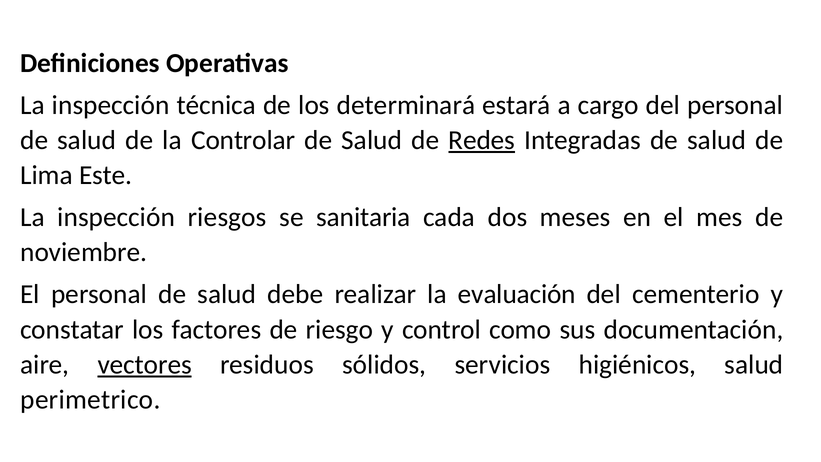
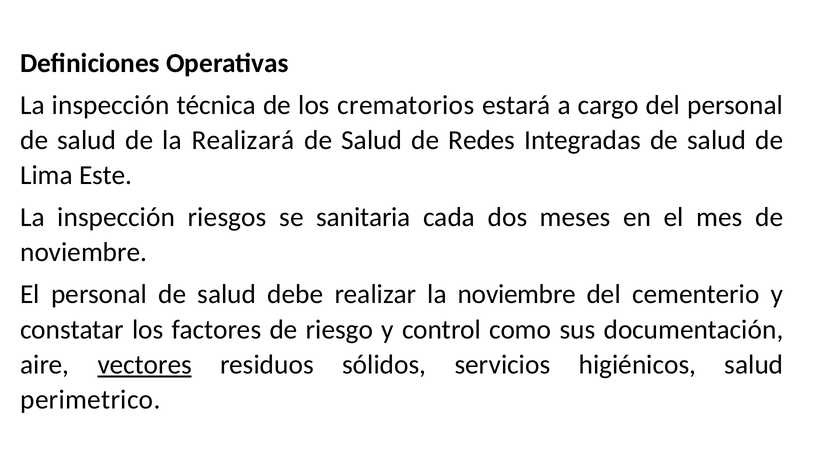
determinará: determinará -> crematorios (406, 105)
Controlar: Controlar -> Realizará (243, 140)
Redes underline: present -> none (482, 140)
la evaluación: evaluación -> noviembre (517, 294)
